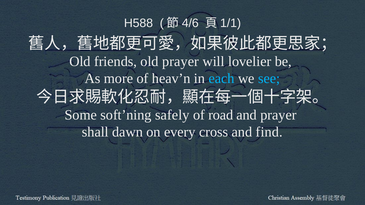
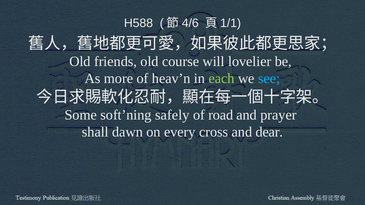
old prayer: prayer -> course (181, 62)
each colour: light blue -> light green (222, 79)
find: find -> dear (269, 132)
